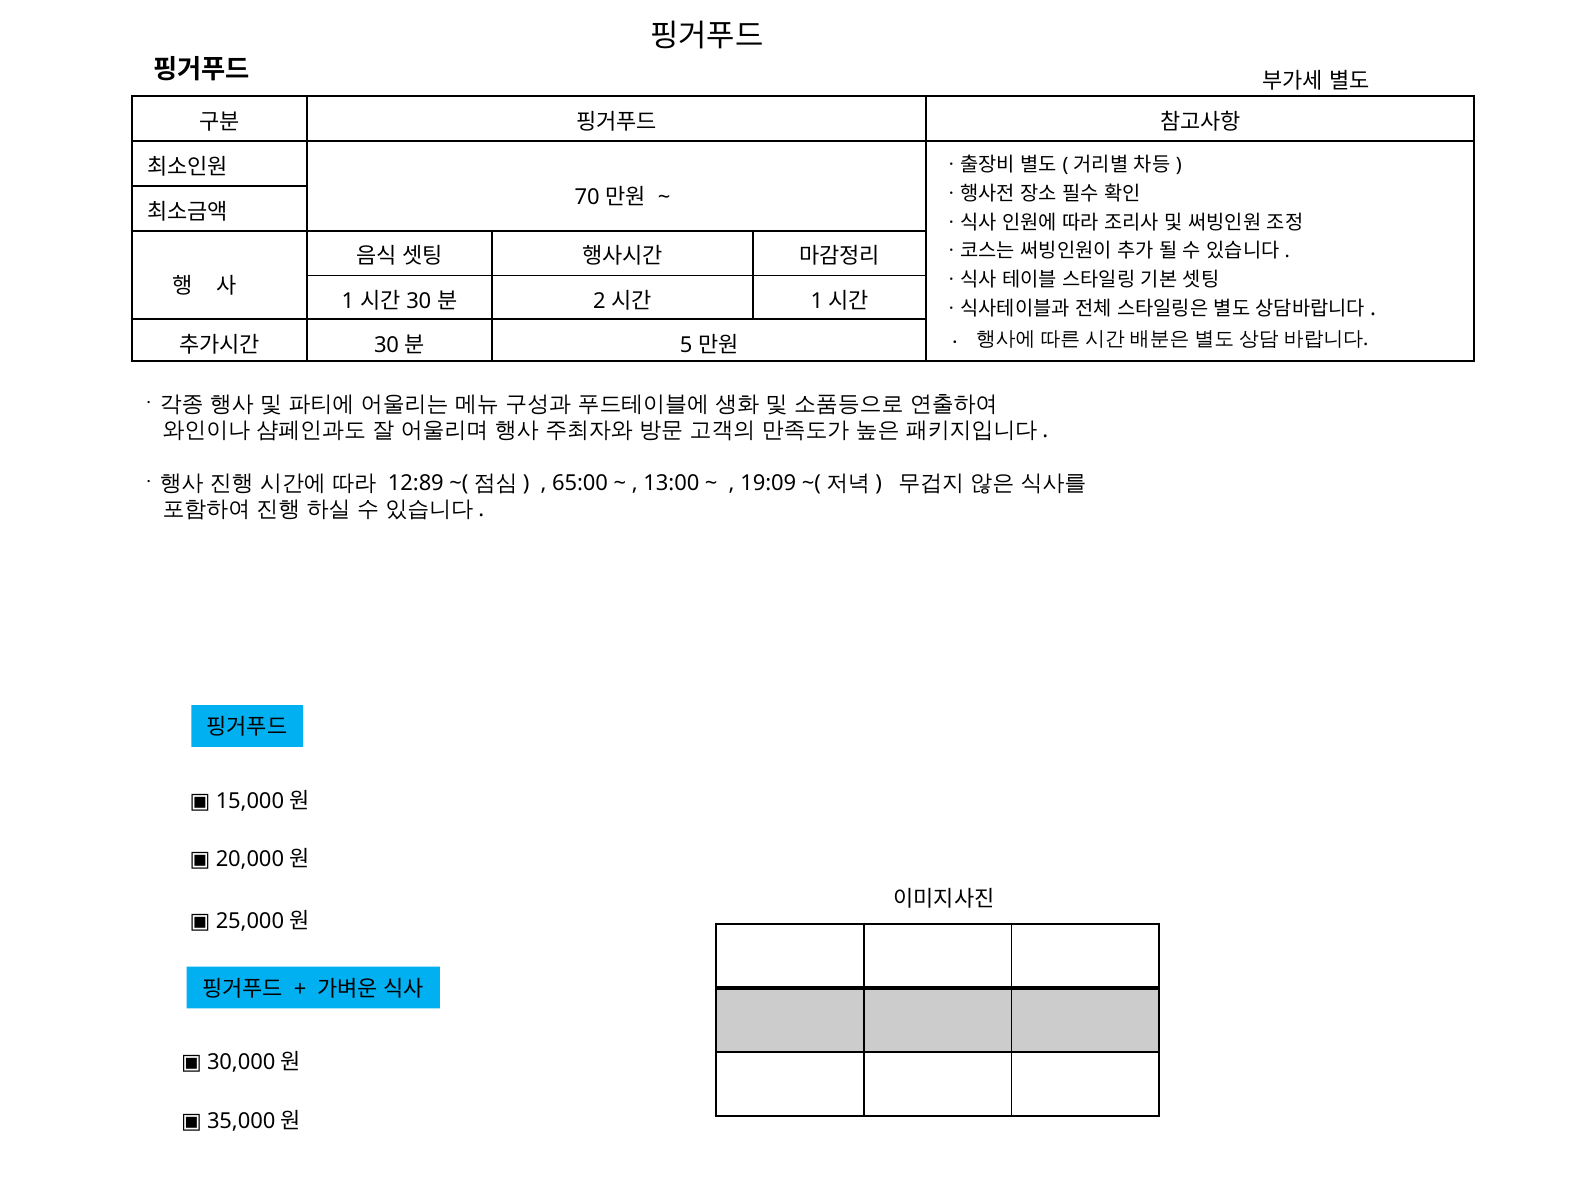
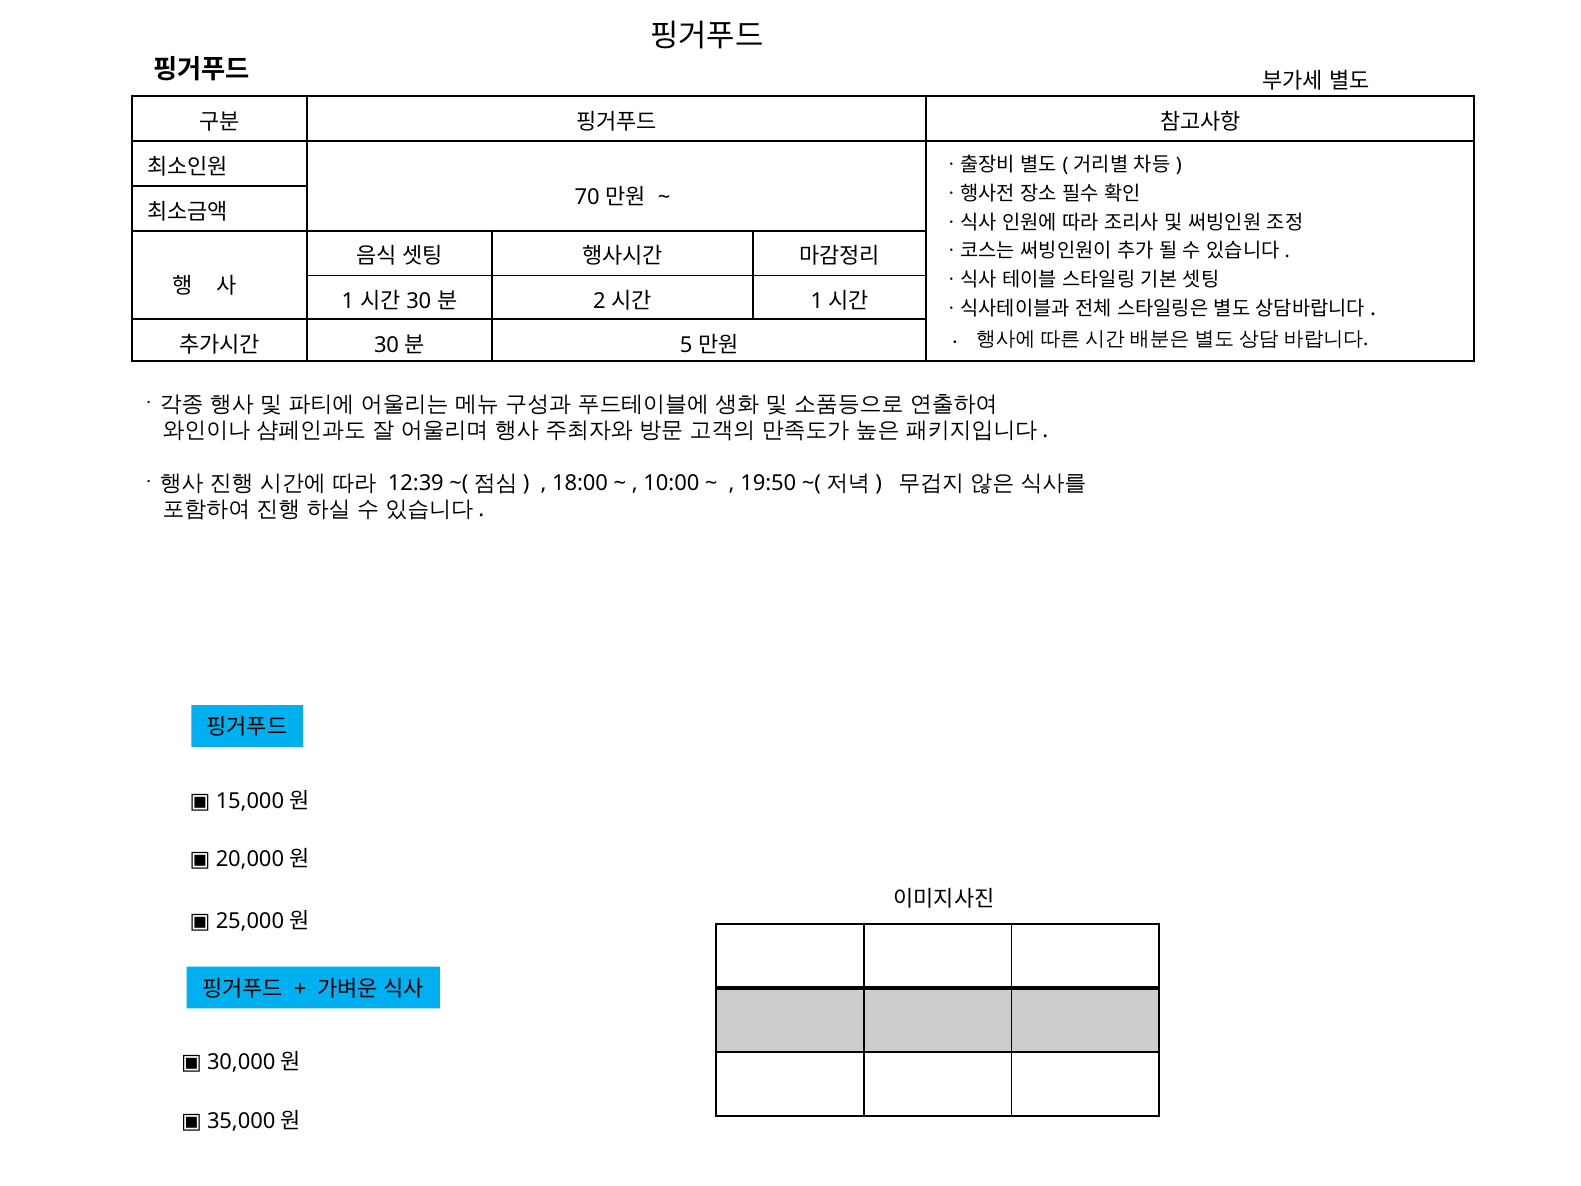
12:89: 12:89 -> 12:39 (416, 483)
65:00: 65:00 -> 18:00 (580, 483)
13:00: 13:00 -> 10:00 (671, 483)
19:09: 19:09 -> 19:50 (768, 483)
